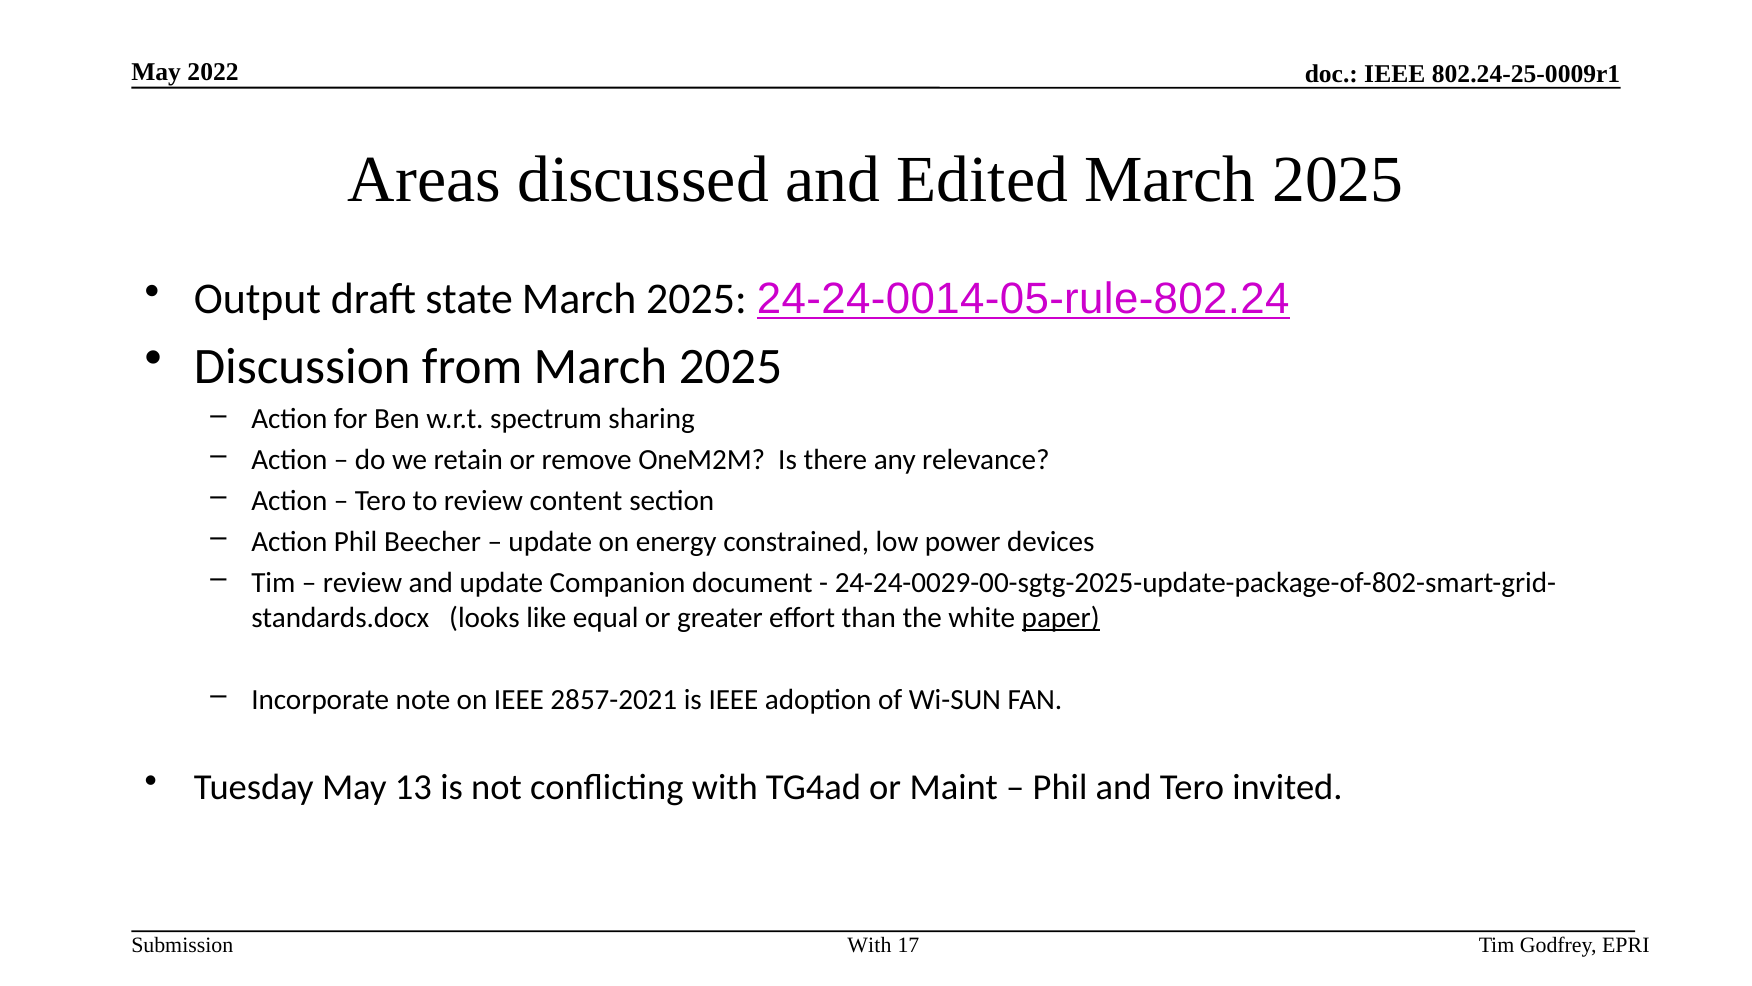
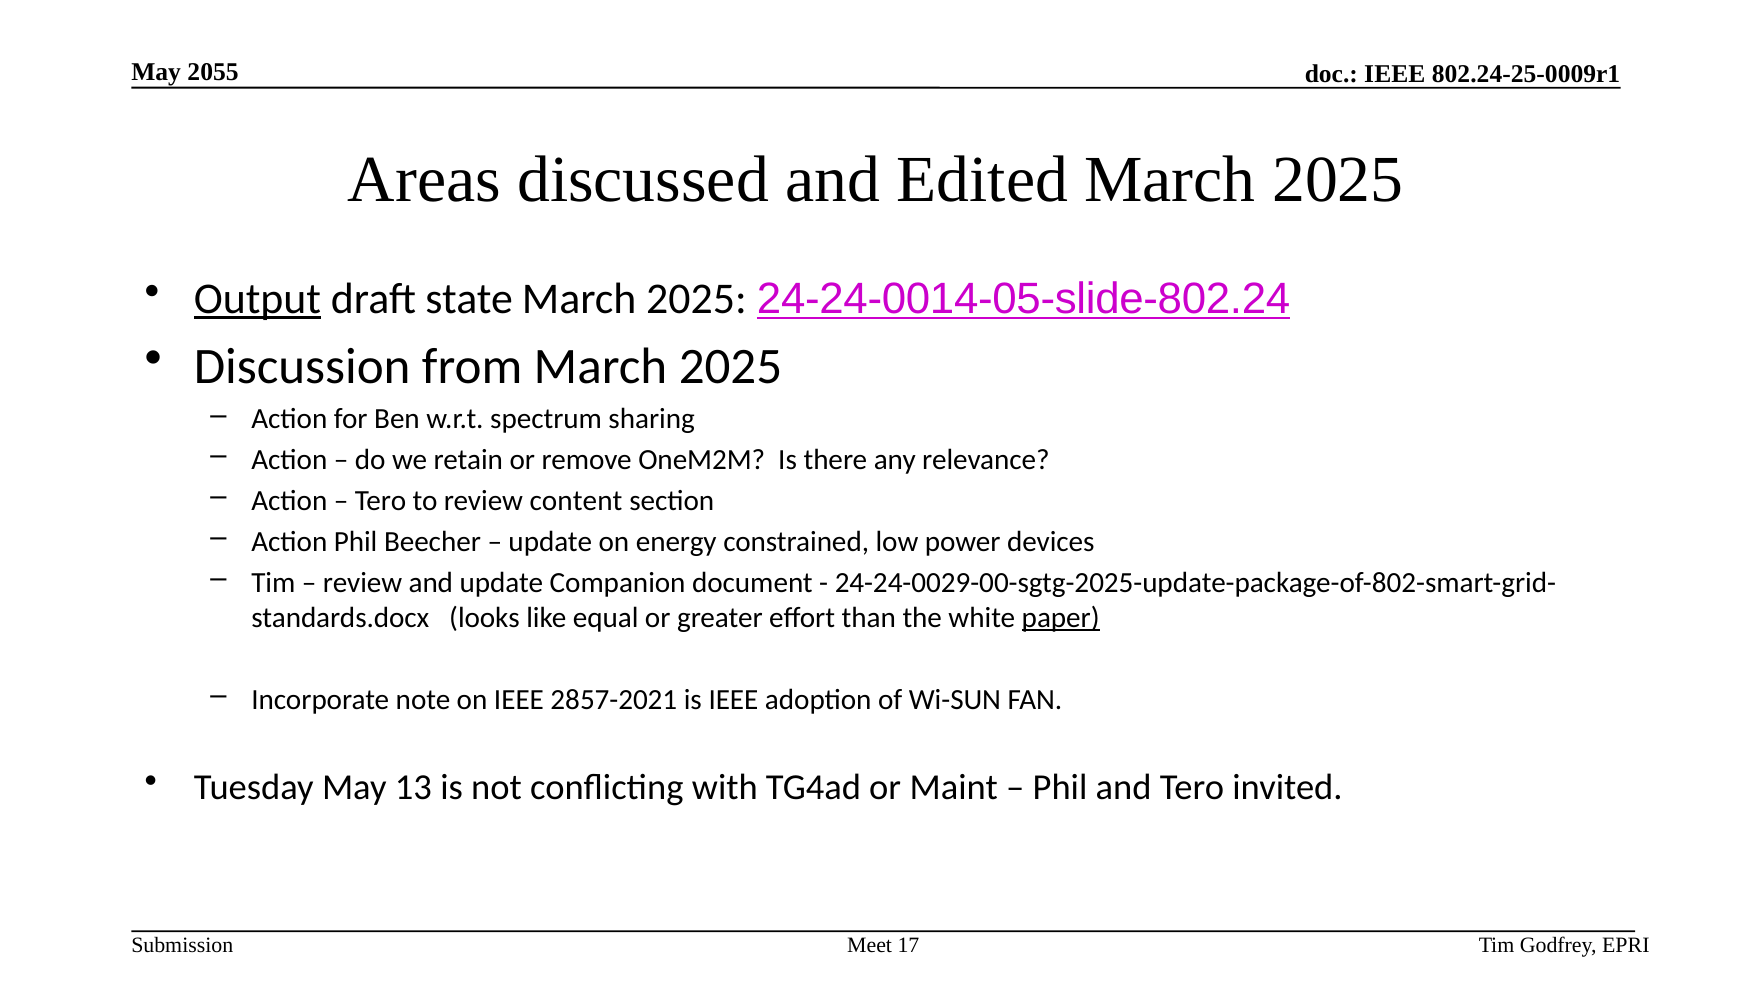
2022: 2022 -> 2055 (213, 72)
Output underline: none -> present (258, 299)
24-24-0014-05-rule-802.24: 24-24-0014-05-rule-802.24 -> 24-24-0014-05-slide-802.24 (1024, 299)
With: With -> Meet (870, 945)
